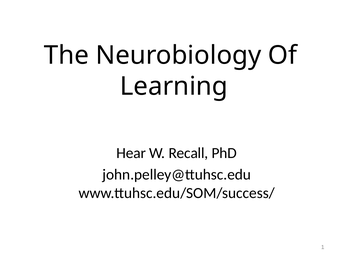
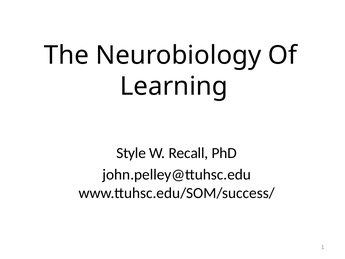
Hear: Hear -> Style (131, 153)
